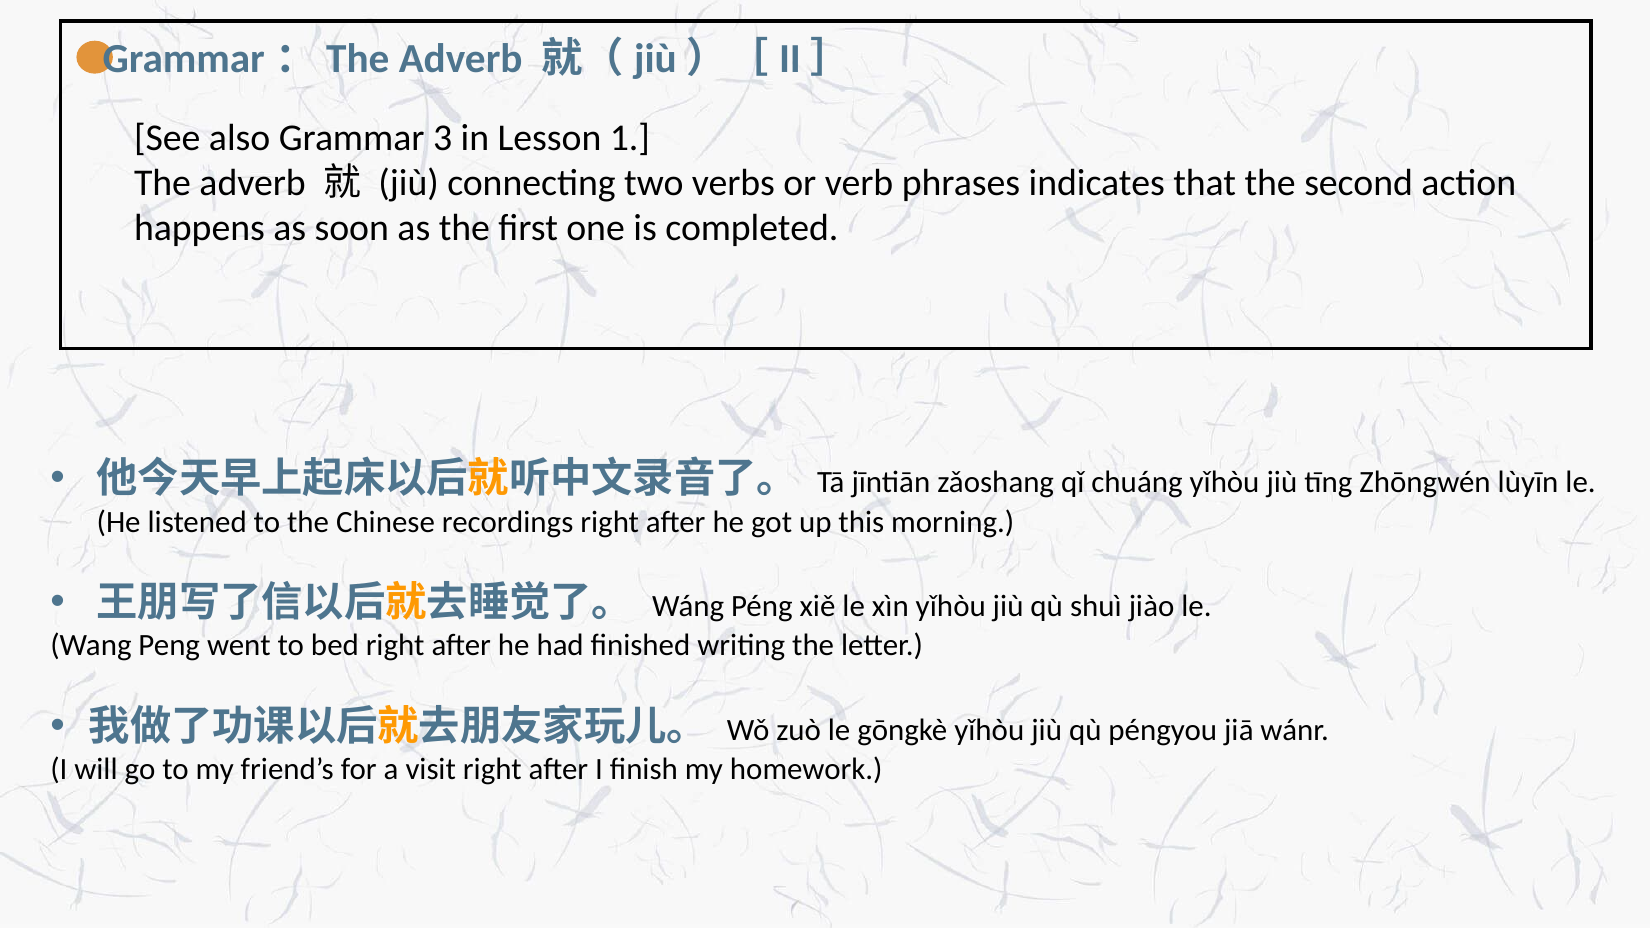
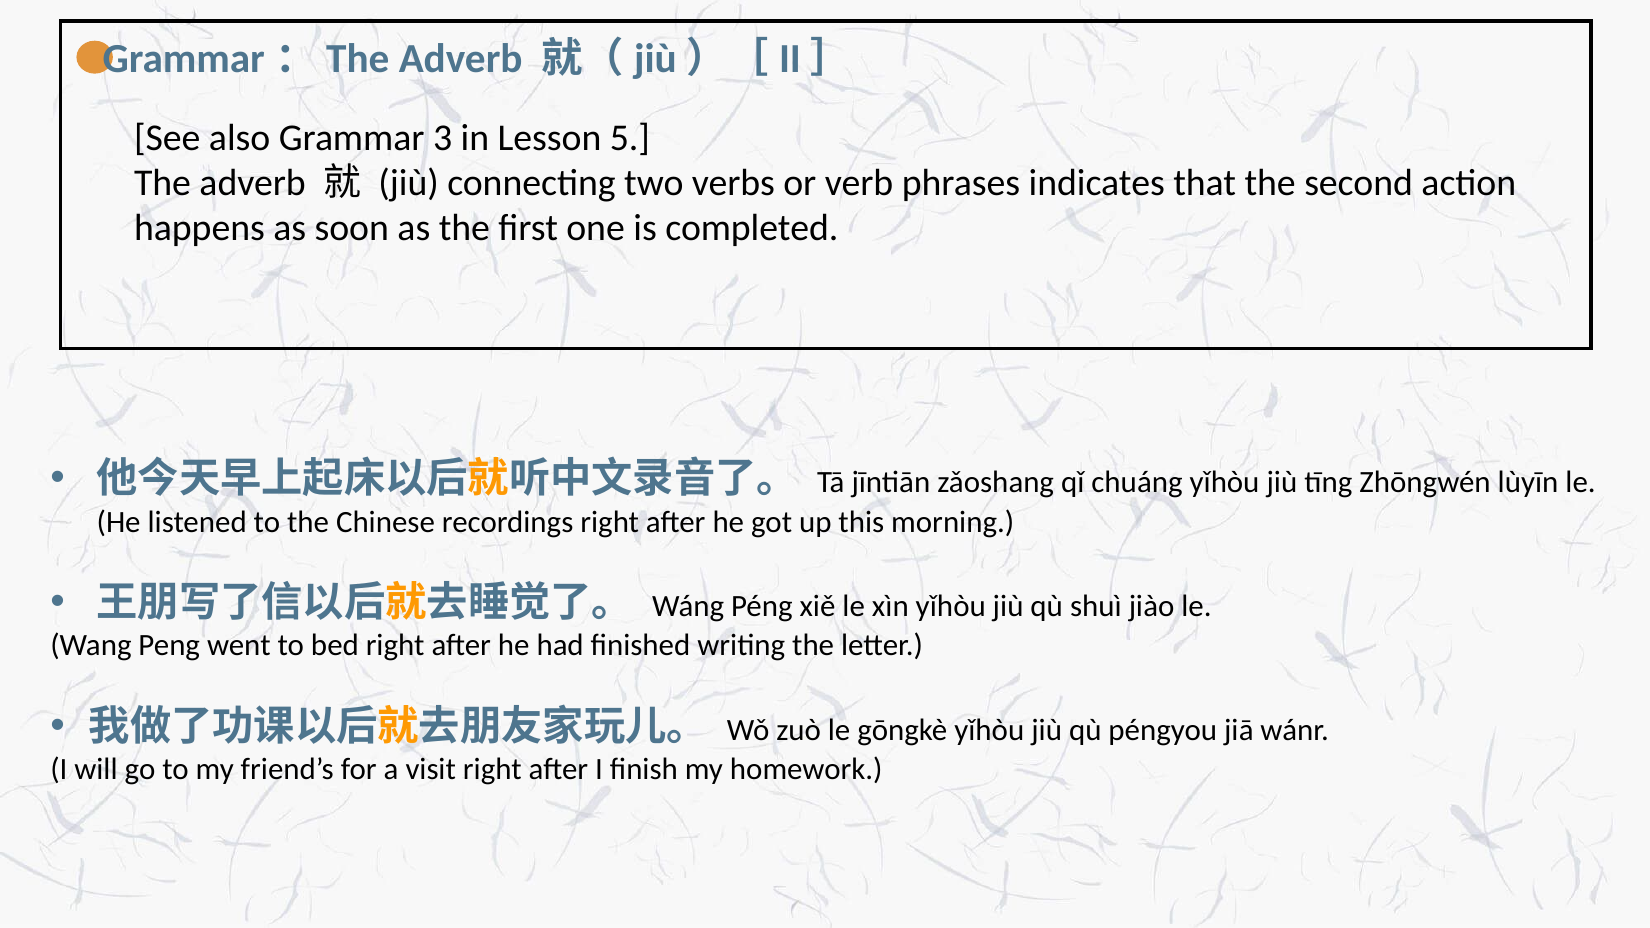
1: 1 -> 5 (630, 138)
